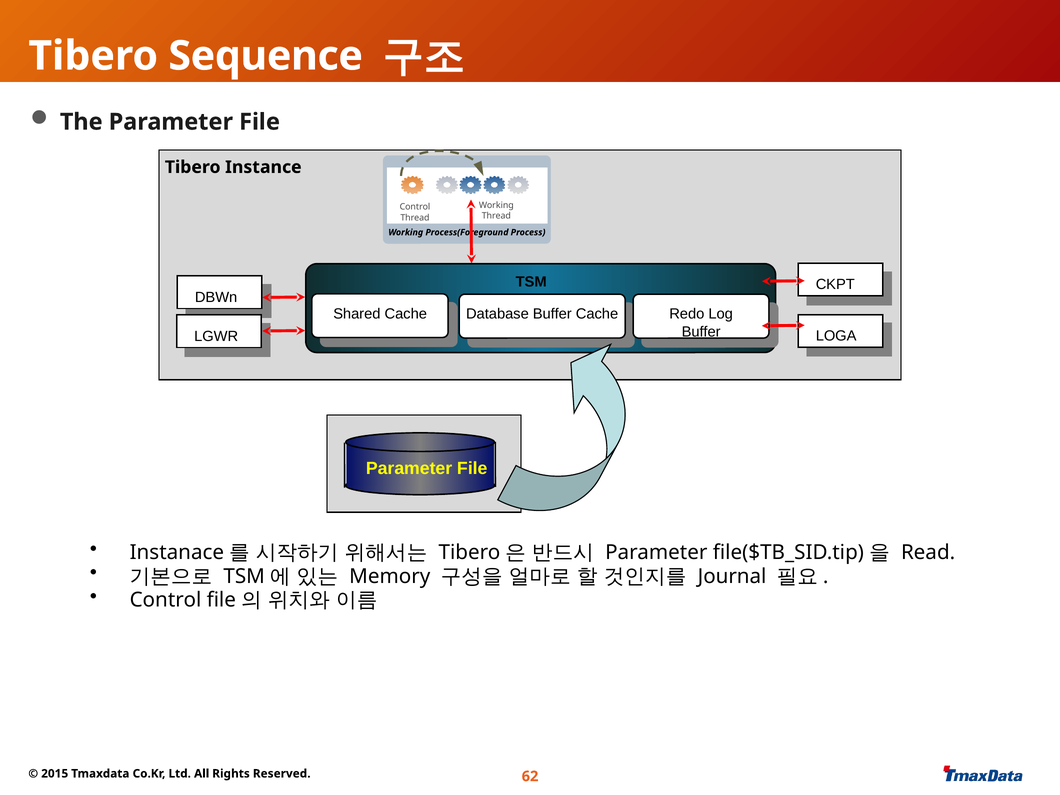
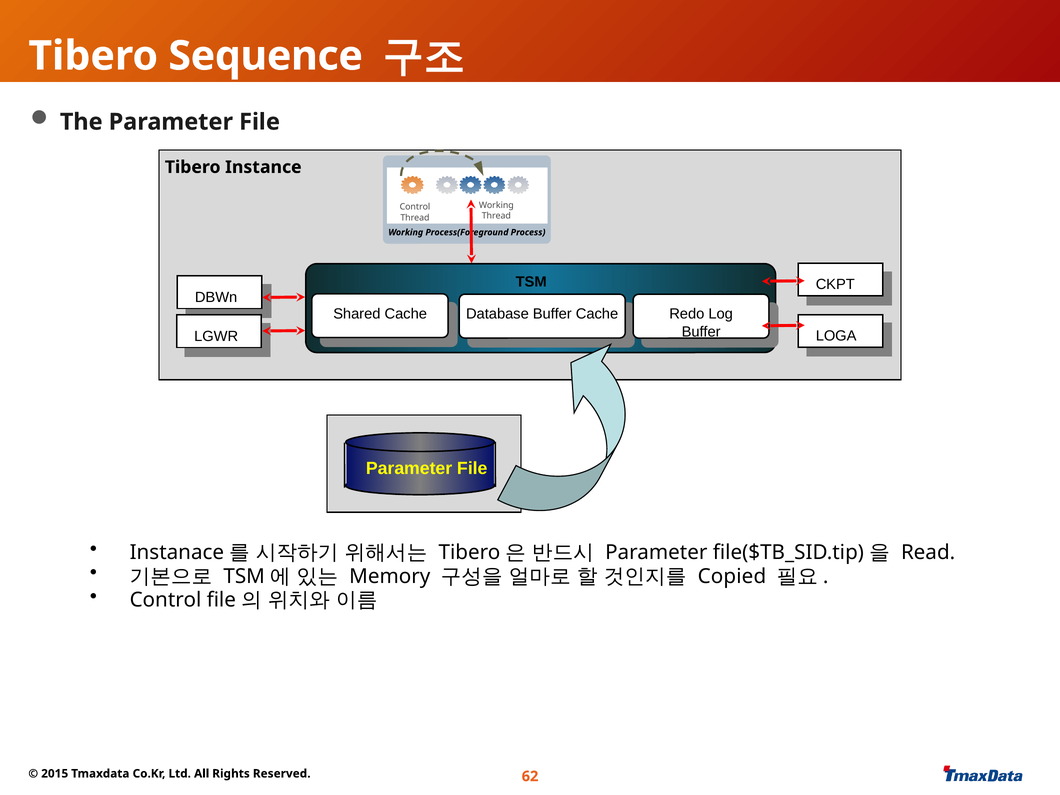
Journal: Journal -> Copied (732, 576)
